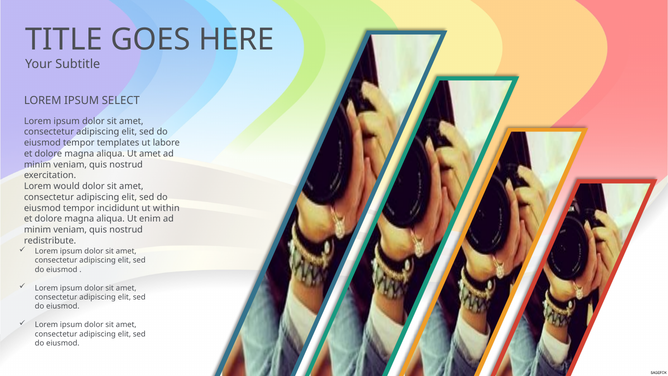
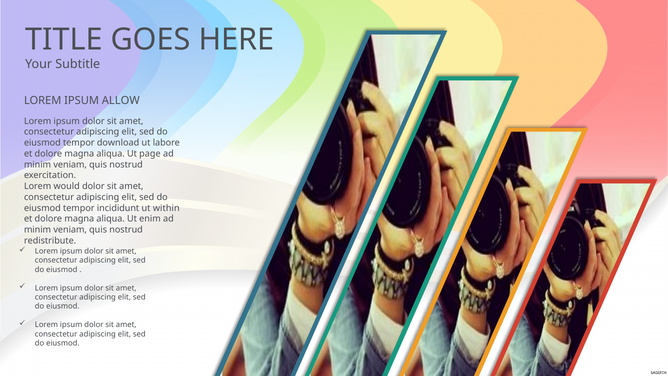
SELECT: SELECT -> ALLOW (121, 101)
templates: templates -> download (118, 143)
Ut amet: amet -> page (150, 154)
